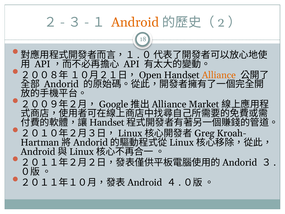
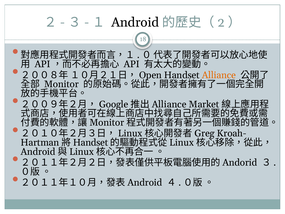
Android colour: orange -> black (135, 22)
Andorid: Andorid -> Monitor (61, 84)
Handset: Handset -> Monitor (107, 122)
Andorid: Andorid -> Handset (91, 142)
